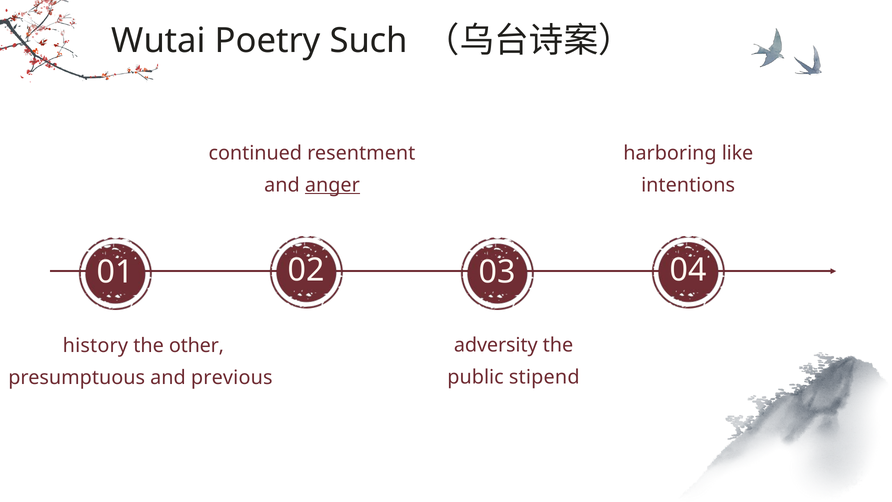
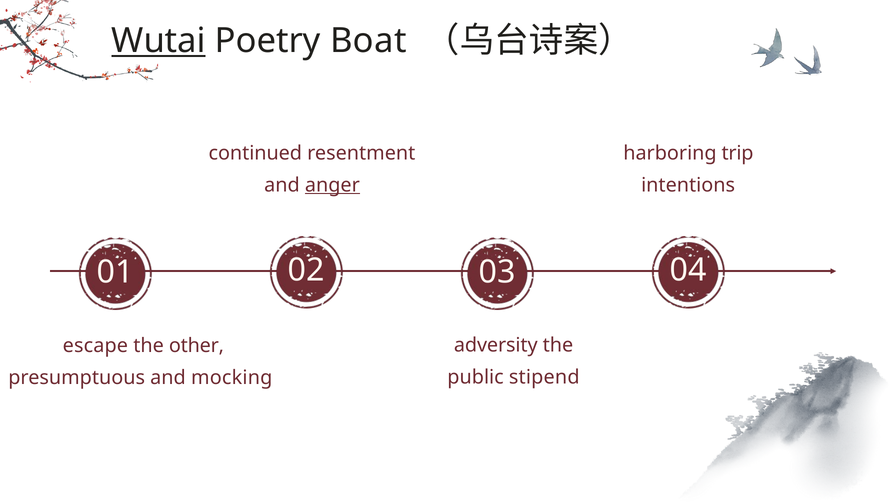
Wutai underline: none -> present (159, 41)
Such: Such -> Boat (368, 41)
like: like -> trip (738, 153)
history: history -> escape (95, 346)
previous: previous -> mocking (232, 377)
